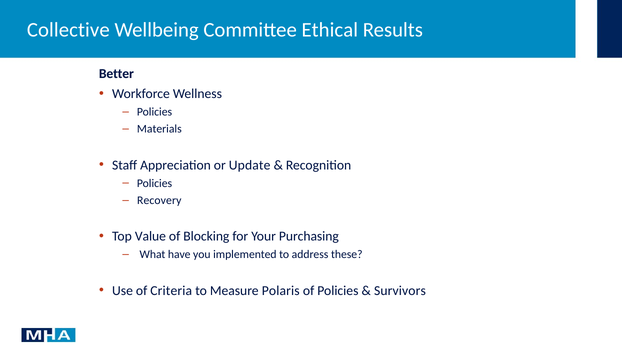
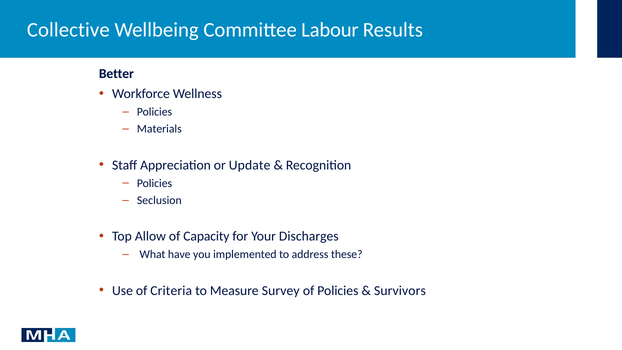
Ethical: Ethical -> Labour (330, 30)
Recovery: Recovery -> Seclusion (159, 200)
Value: Value -> Allow (150, 236)
Blocking: Blocking -> Capacity (206, 236)
Purchasing: Purchasing -> Discharges (309, 236)
Polaris: Polaris -> Survey (281, 290)
